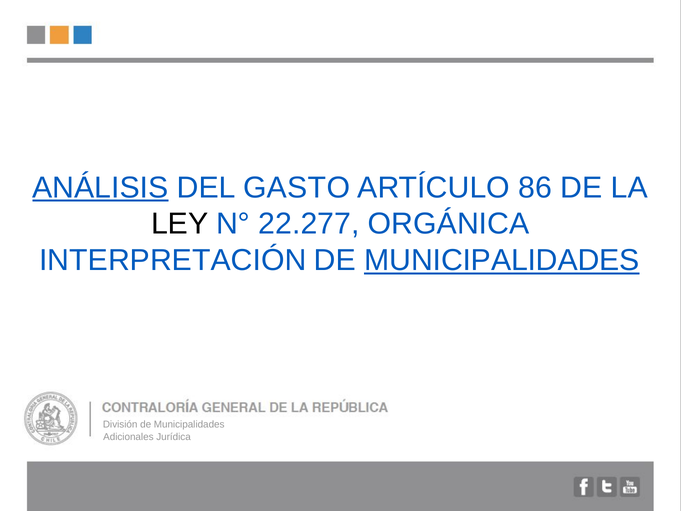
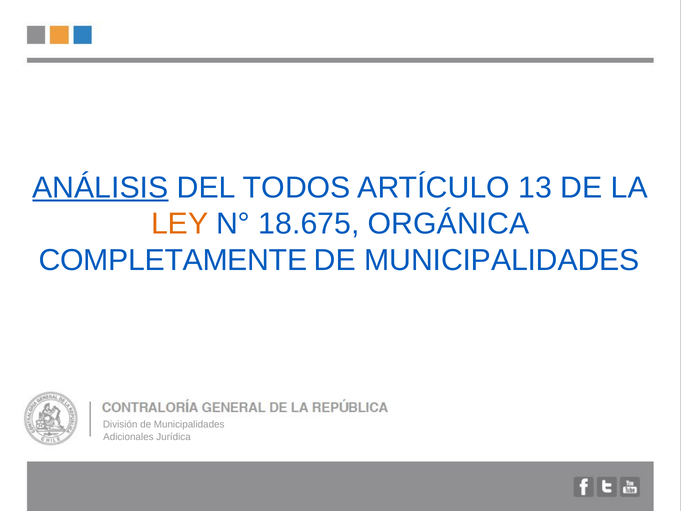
GASTO: GASTO -> TODOS (297, 188)
86: 86 -> 13 (535, 188)
LEY colour: black -> orange (180, 224)
22.277: 22.277 -> 18.675 (309, 224)
INTERPRETACIÓN: INTERPRETACIÓN -> COMPLETAMENTE (173, 260)
MUNICIPALIDADES underline: present -> none (502, 260)
